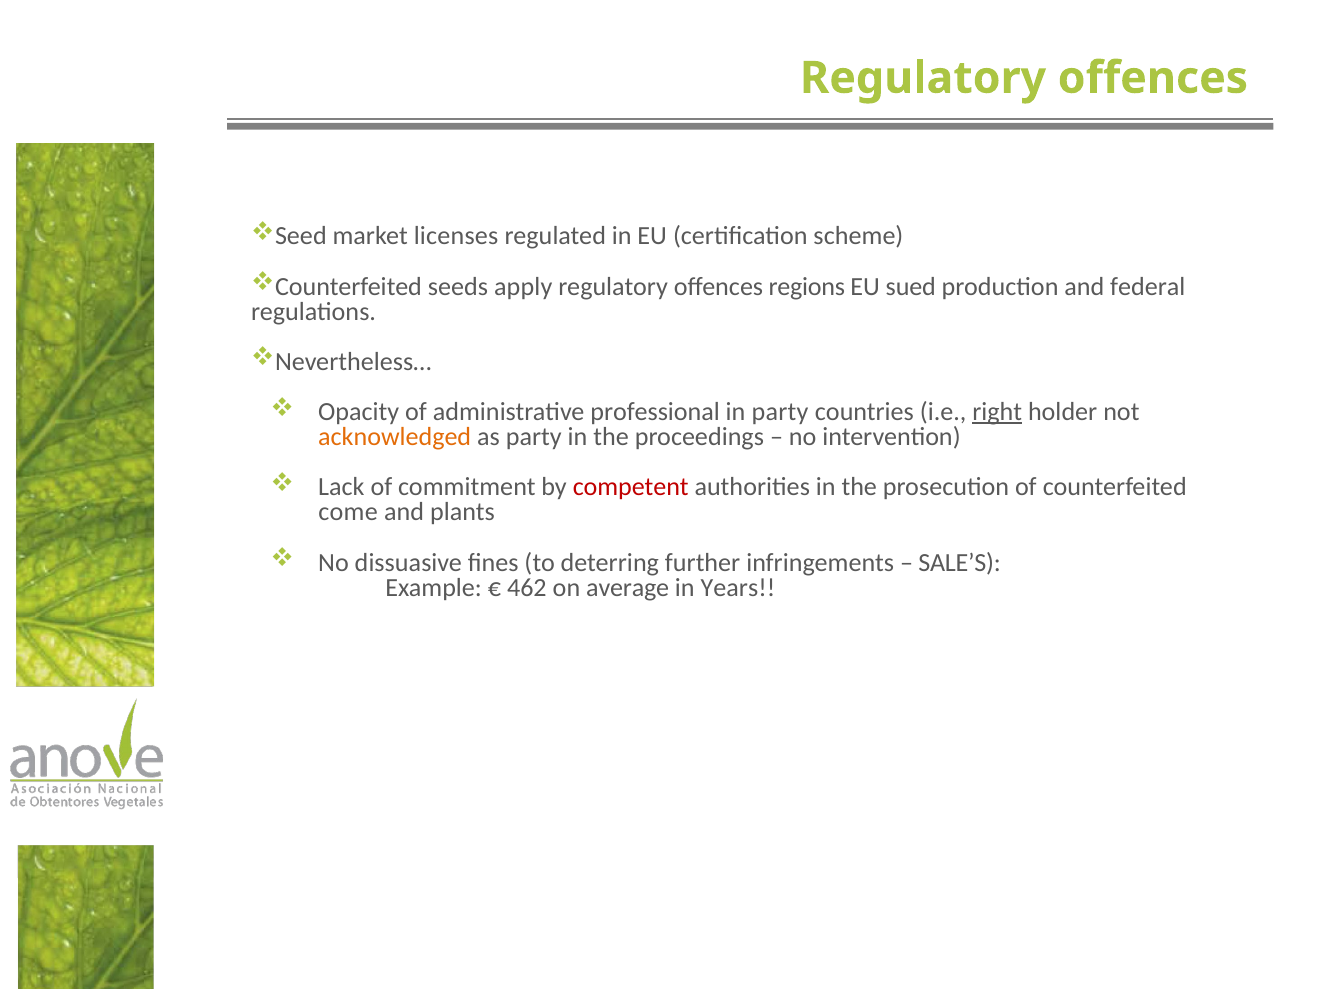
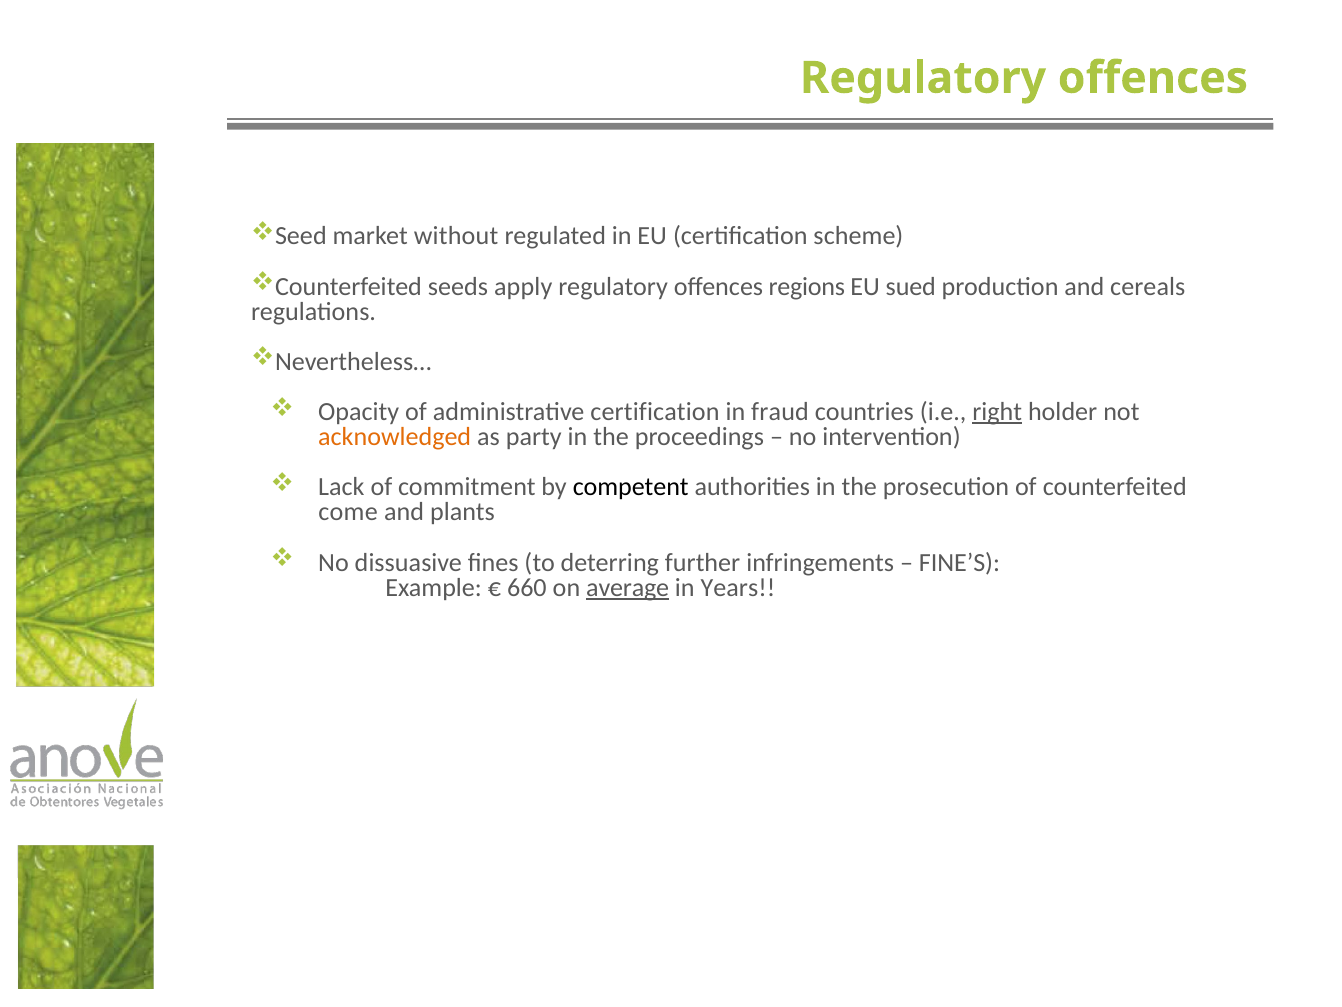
licenses: licenses -> without (456, 236)
federal: federal -> cereals (1148, 286)
administrative professional: professional -> certification (655, 412)
in party: party -> fraud (780, 412)
competent colour: red -> black (631, 487)
SALE’S: SALE’S -> FINE’S (959, 562)
462: 462 -> 660 (527, 587)
average underline: none -> present (628, 587)
